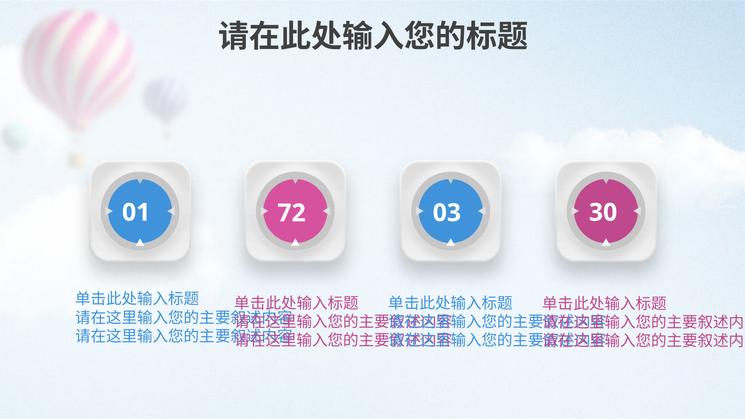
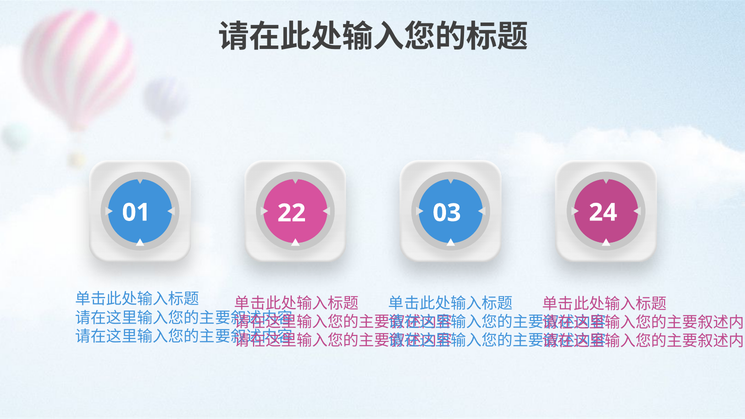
72: 72 -> 22 (292, 213)
30: 30 -> 24 (603, 213)
